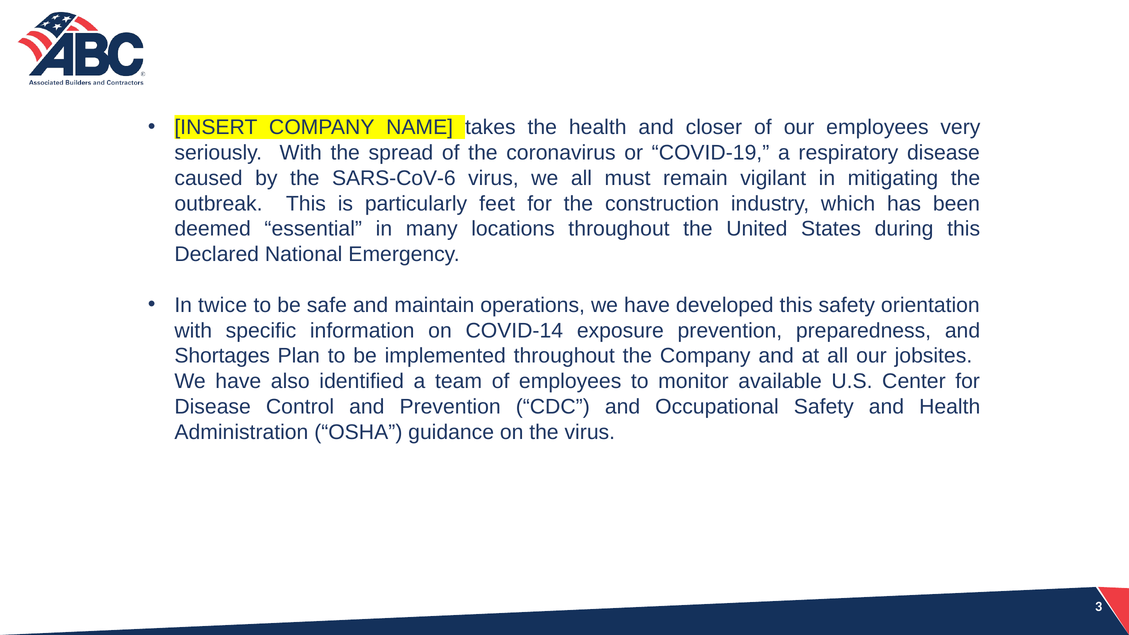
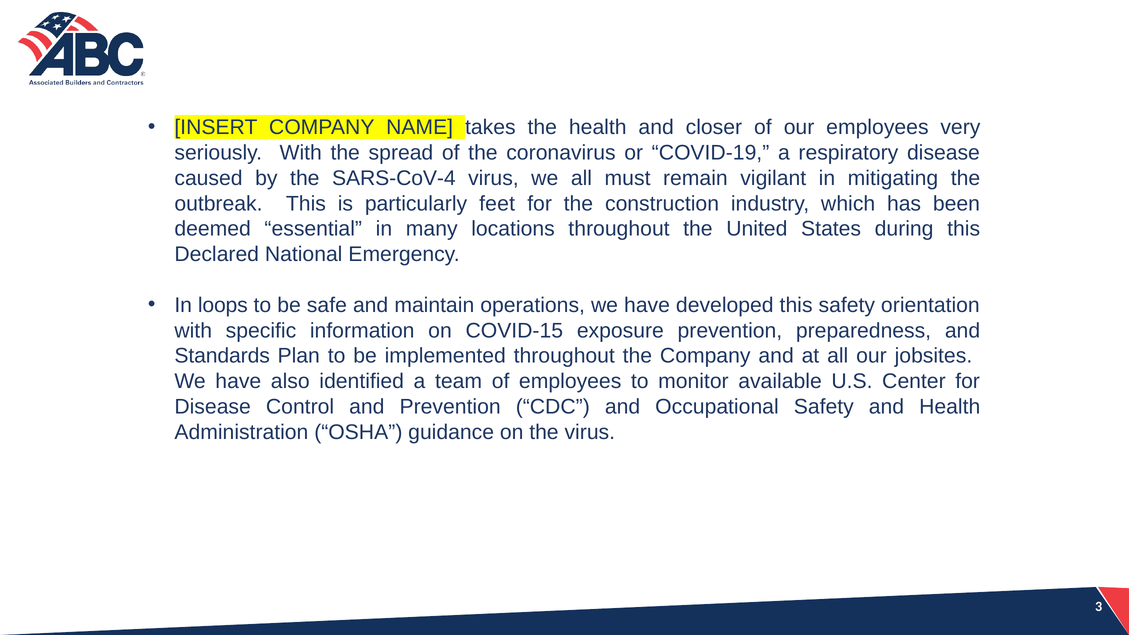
SARS-CoV-6: SARS-CoV-6 -> SARS-CoV-4 (394, 178)
twice: twice -> loops (223, 305)
COVID-14: COVID-14 -> COVID-15 (514, 331)
Shortages: Shortages -> Standards (222, 356)
